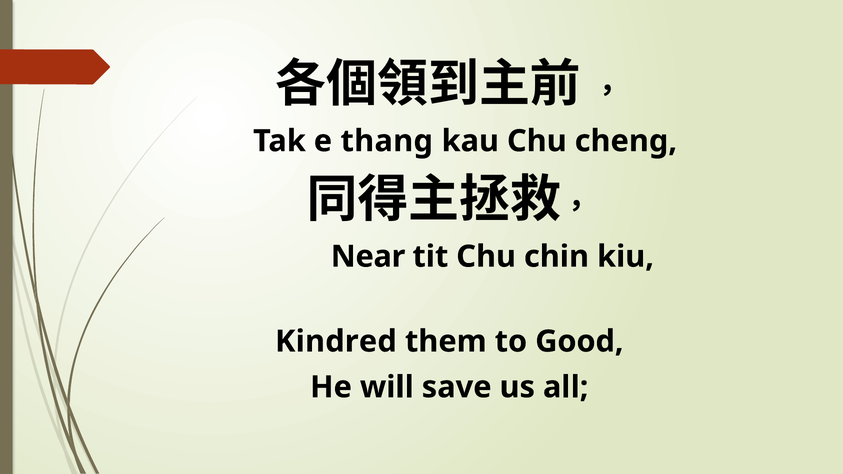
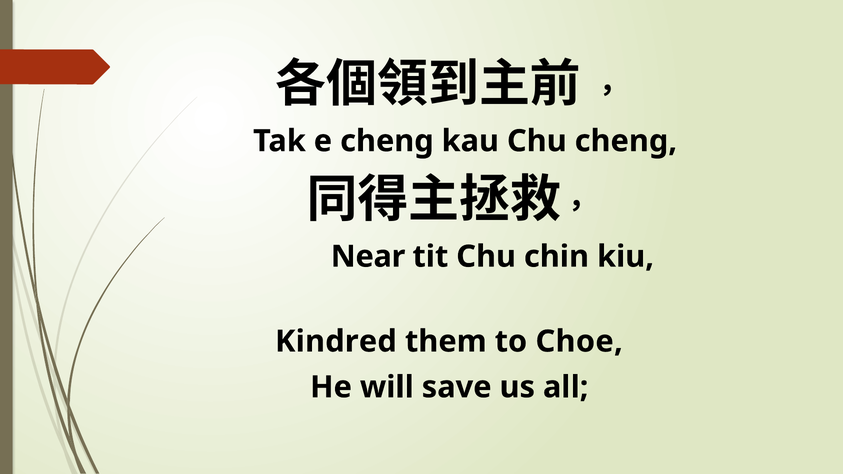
e thang: thang -> cheng (387, 141)
Good: Good -> Choe (579, 342)
